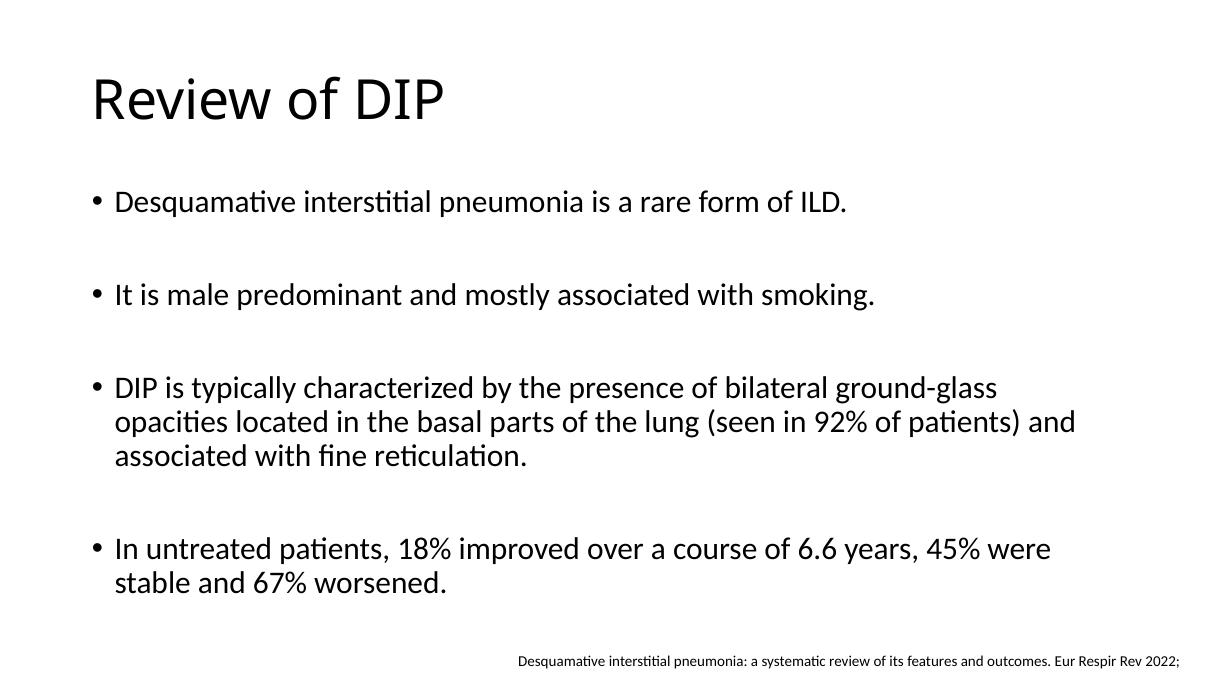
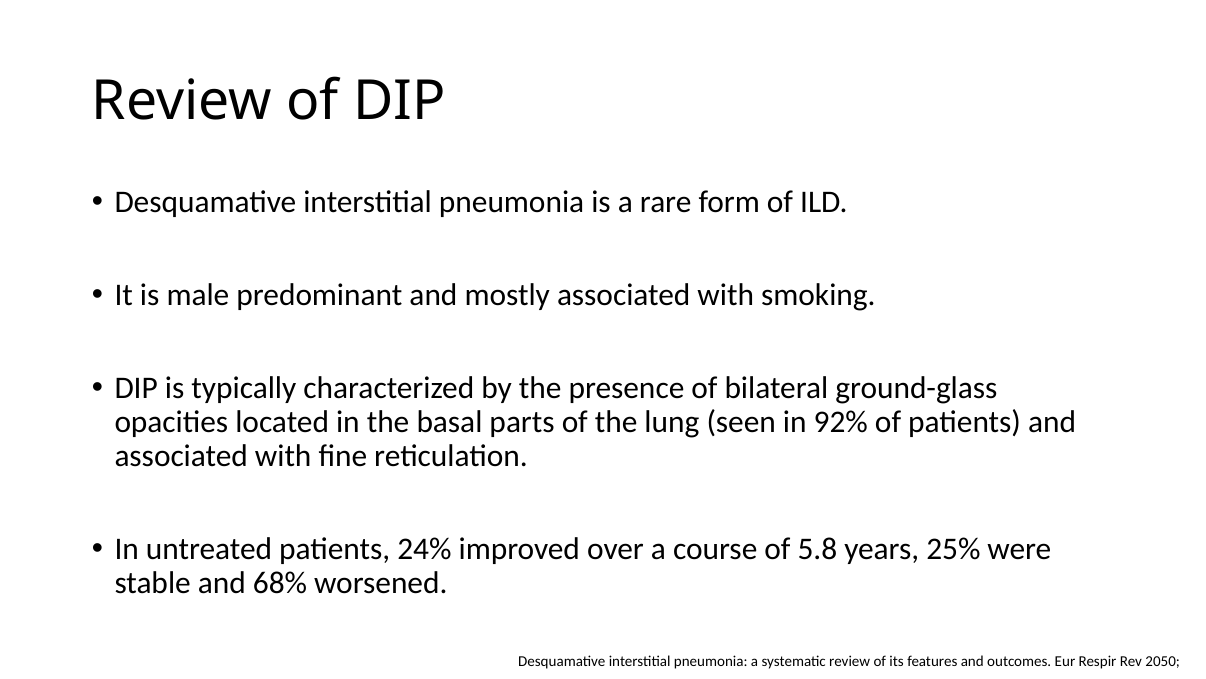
18%: 18% -> 24% (424, 548)
6.6: 6.6 -> 5.8 (817, 548)
45%: 45% -> 25% (953, 548)
67%: 67% -> 68% (280, 582)
2022: 2022 -> 2050 (1163, 661)
